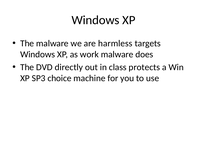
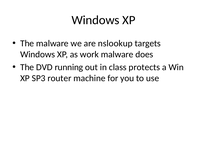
harmless: harmless -> nslookup (115, 43)
directly: directly -> running (69, 67)
choice: choice -> router (59, 78)
